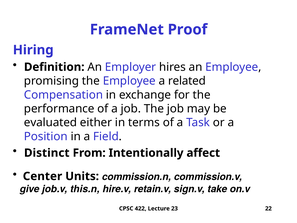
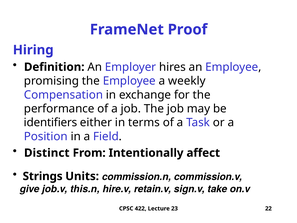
related: related -> weekly (187, 81)
evaluated: evaluated -> identifiers (51, 122)
Center: Center -> Strings (43, 176)
